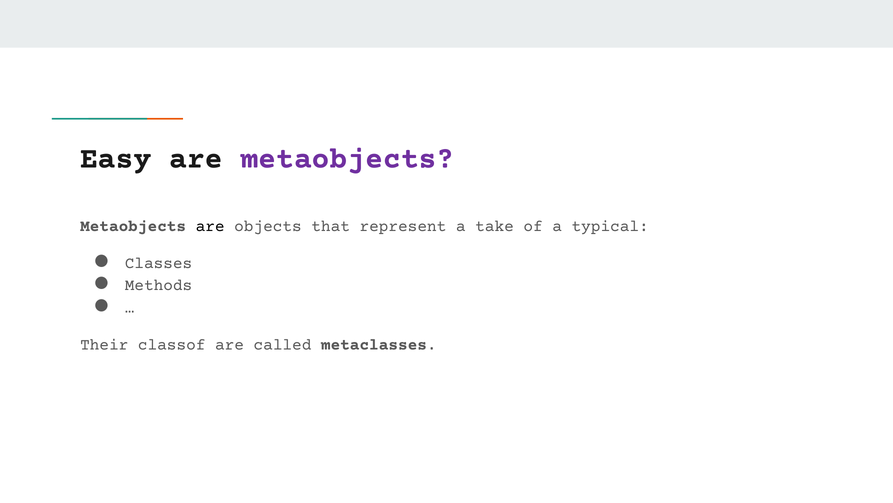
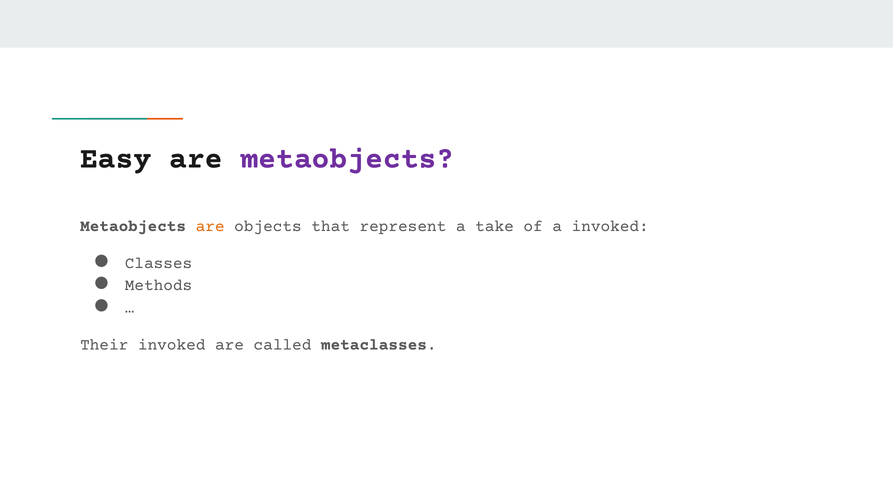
are colour: black -> orange (210, 226)
a typical: typical -> invoked (610, 226)
Their classof: classof -> invoked (172, 344)
